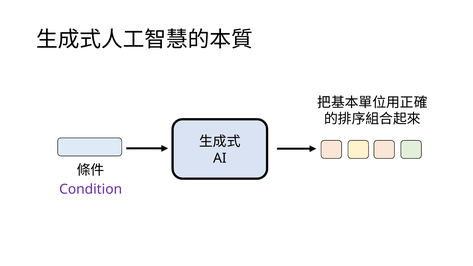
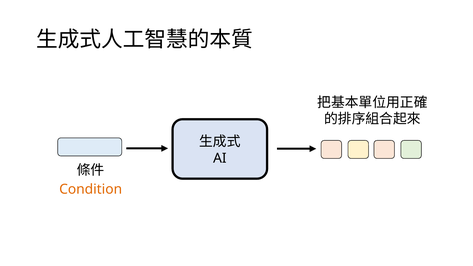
Condition colour: purple -> orange (91, 189)
